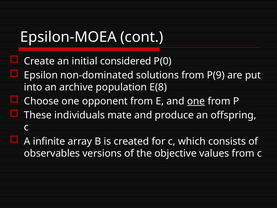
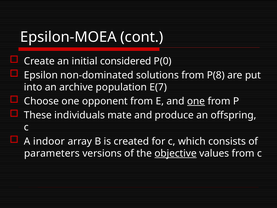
P(9: P(9 -> P(8 (216, 75)
E(8: E(8 -> E(7 (158, 87)
infinite: infinite -> indoor (49, 141)
observables: observables -> parameters (52, 153)
objective underline: none -> present (176, 153)
